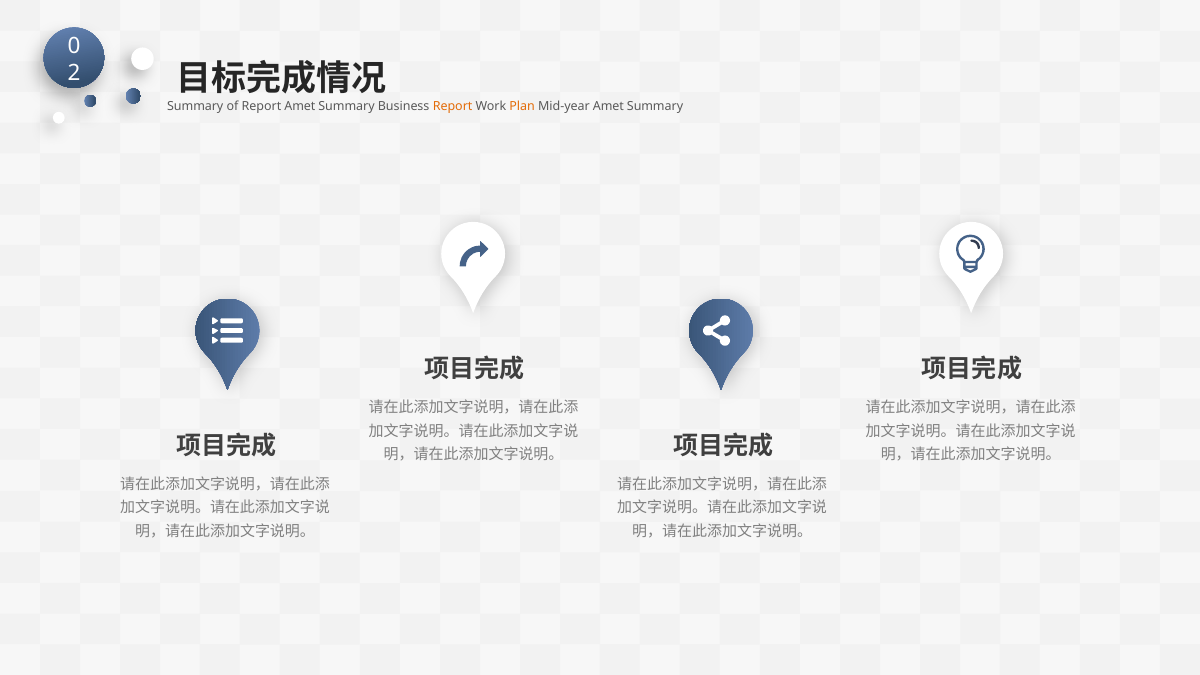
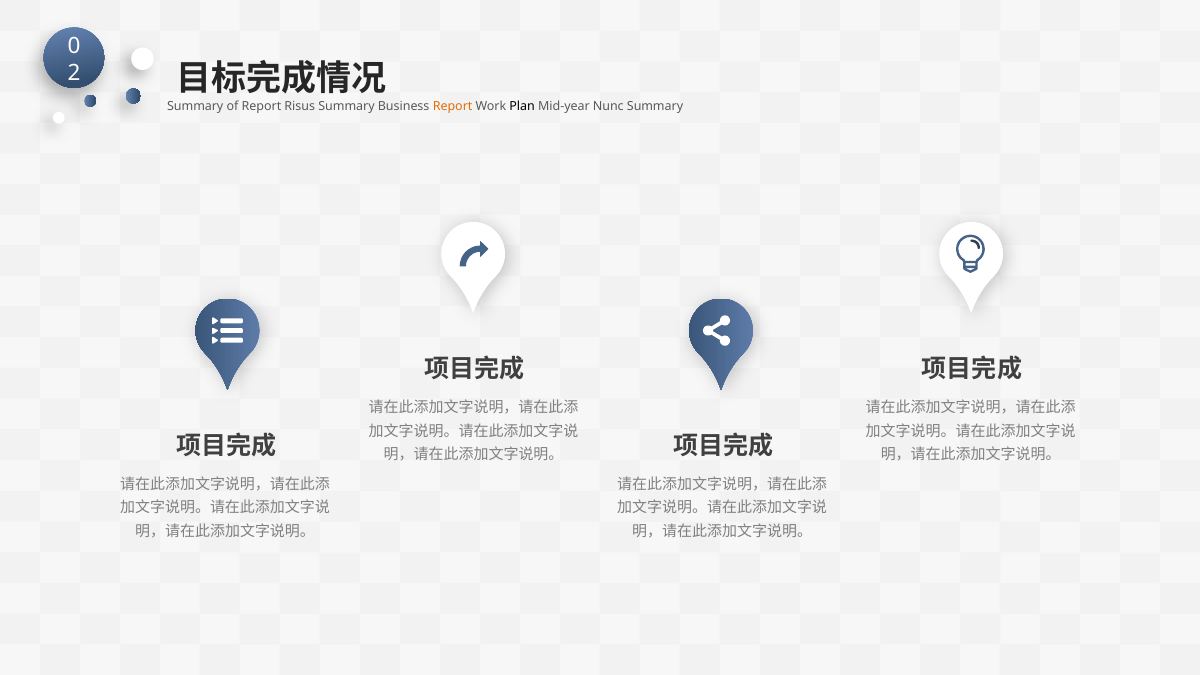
Report Amet: Amet -> Risus (300, 107)
Plan colour: orange -> black (522, 107)
Mid-year Amet: Amet -> Nunc (608, 107)
